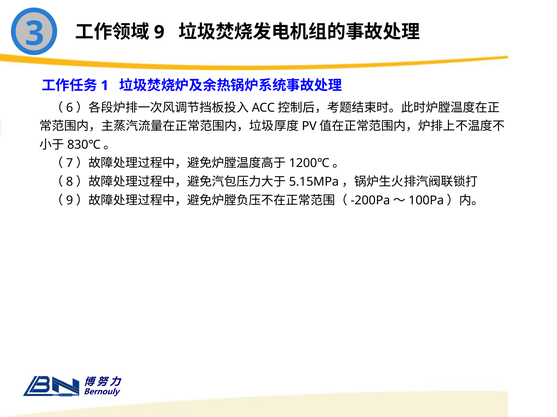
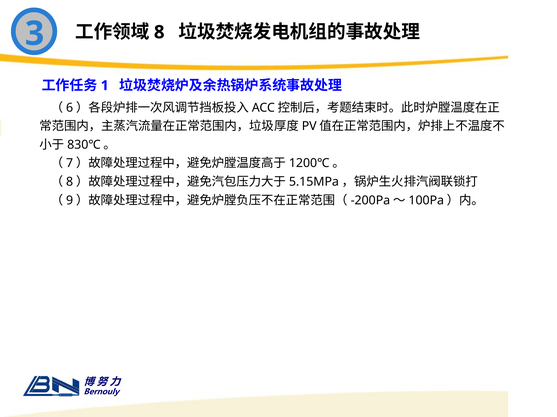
9: 9 -> 8 (159, 32)
